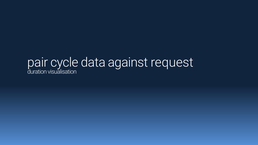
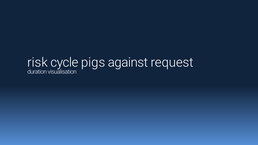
pair: pair -> risk (38, 63)
data: data -> pigs (93, 63)
